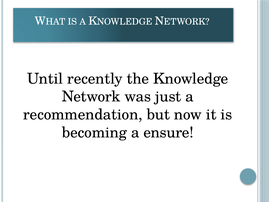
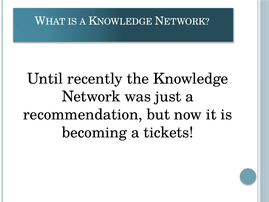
ensure: ensure -> tickets (169, 132)
